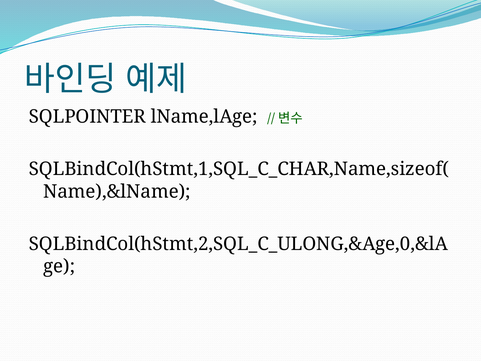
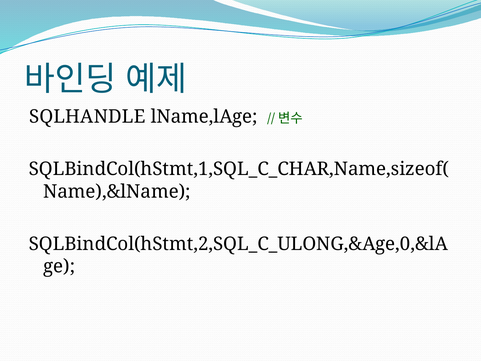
SQLPOINTER: SQLPOINTER -> SQLHANDLE (87, 117)
